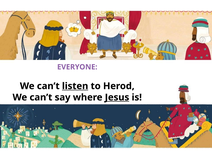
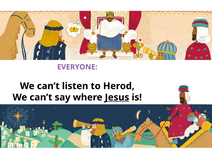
listen underline: present -> none (75, 86)
